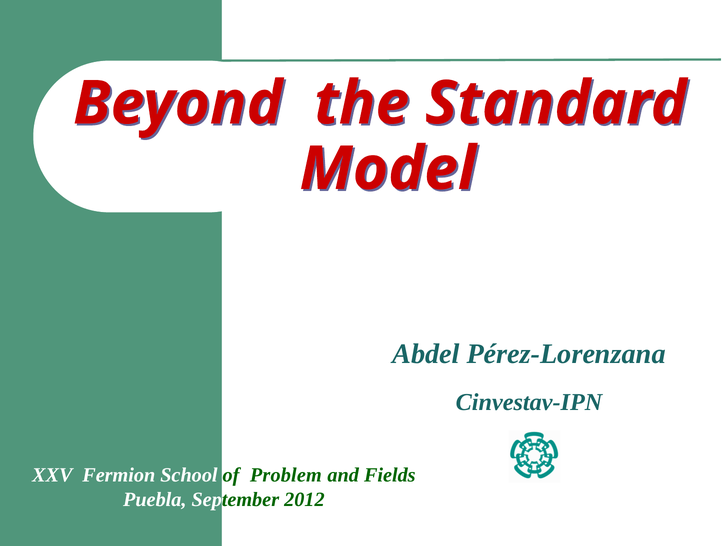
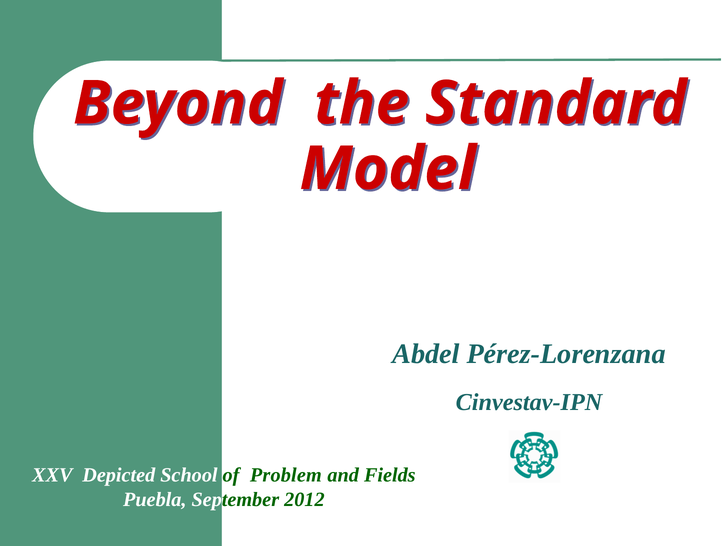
Fermion: Fermion -> Depicted (119, 475)
